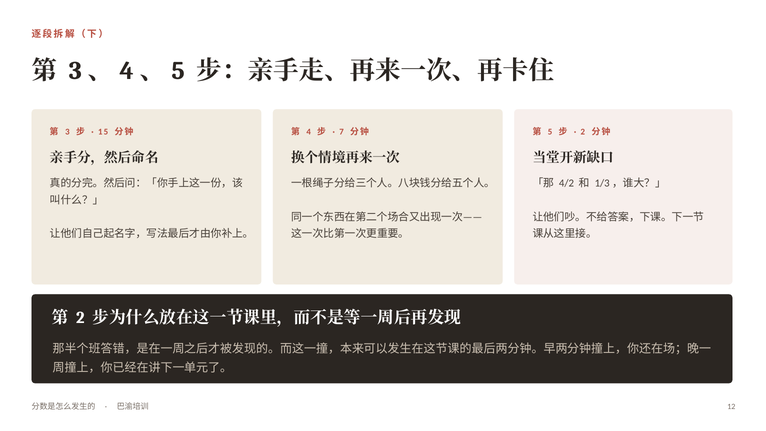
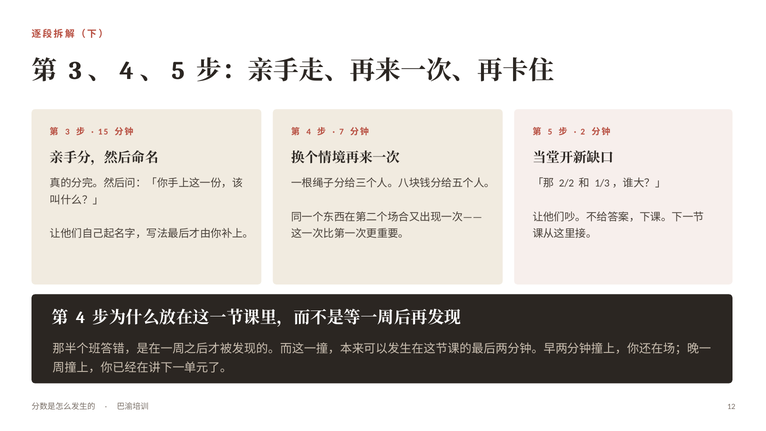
4/2: 4/2 -> 2/2 (566, 183)
2: 2 -> 4 (81, 317)
